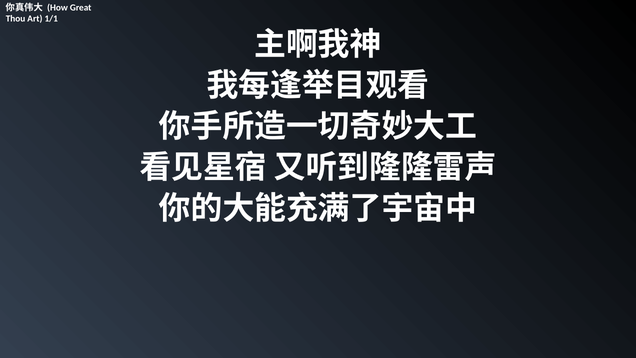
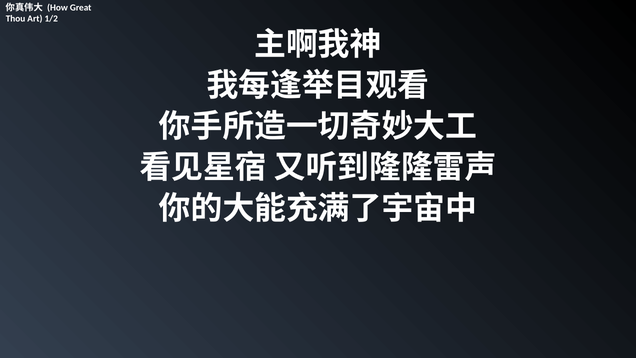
1/1: 1/1 -> 1/2 (51, 19)
